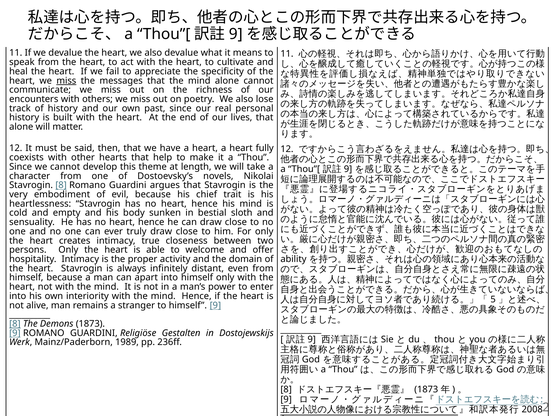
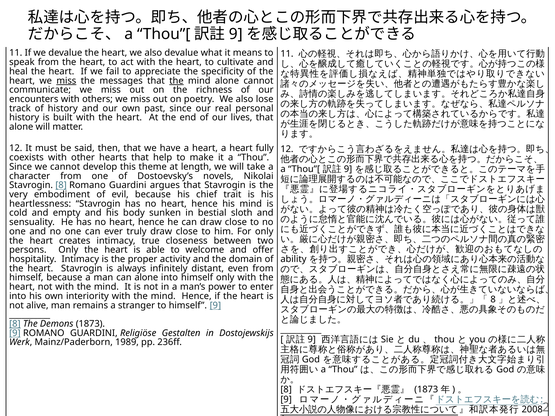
the underline: none -> present (176, 81)
can apart: apart -> alone (146, 278)
5: 5 -> 8 (493, 300)
